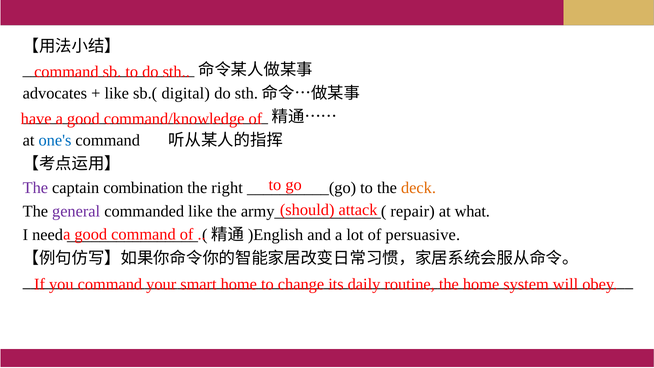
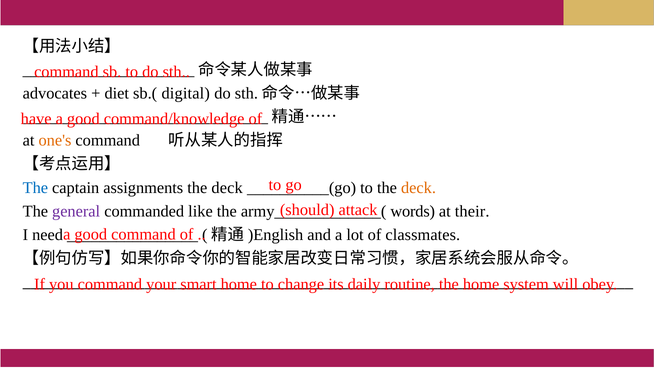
like: like -> diet (117, 93)
one's colour: blue -> orange (55, 140)
The colour: purple -> blue (35, 188)
combination: combination -> assignments (143, 188)
right: right -> deck (227, 188)
repair: repair -> words (413, 211)
what: what -> their (472, 211)
persuasive: persuasive -> classmates (423, 235)
